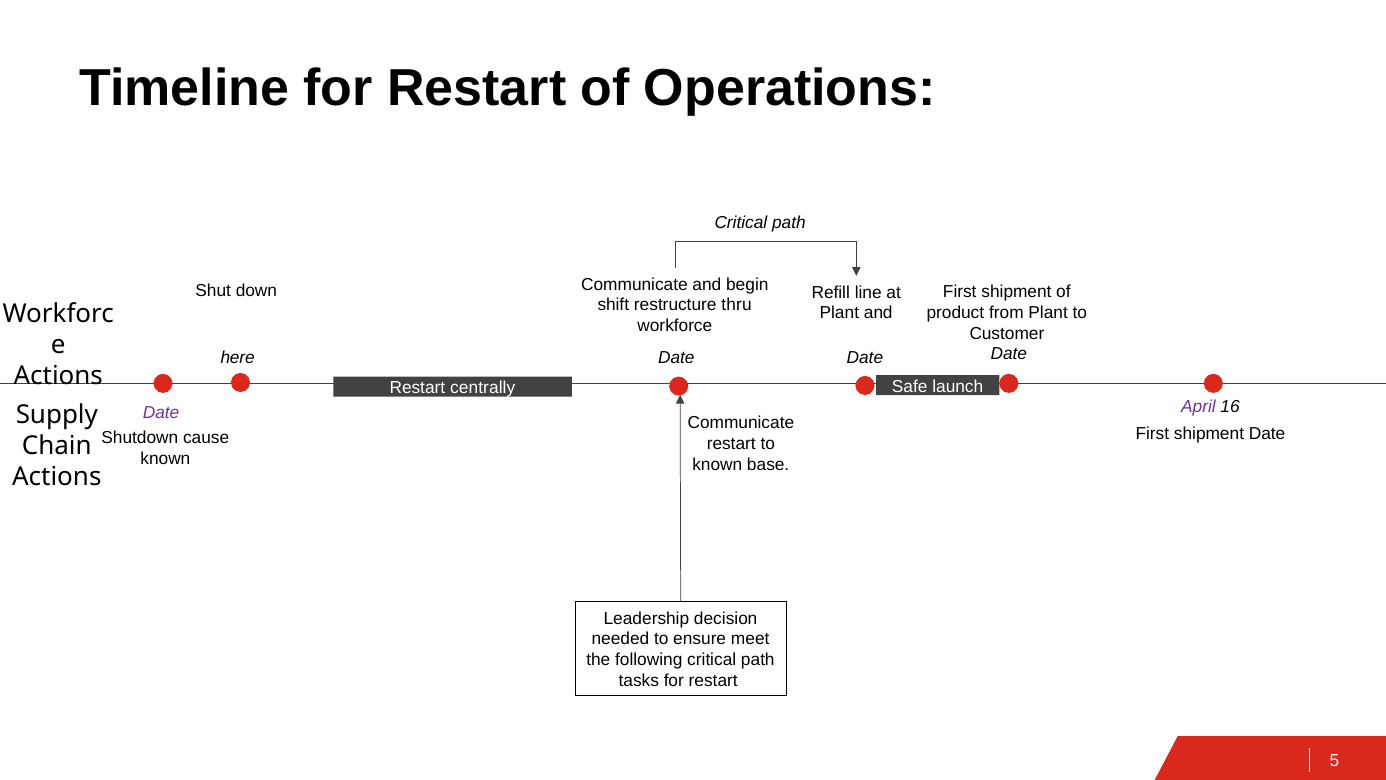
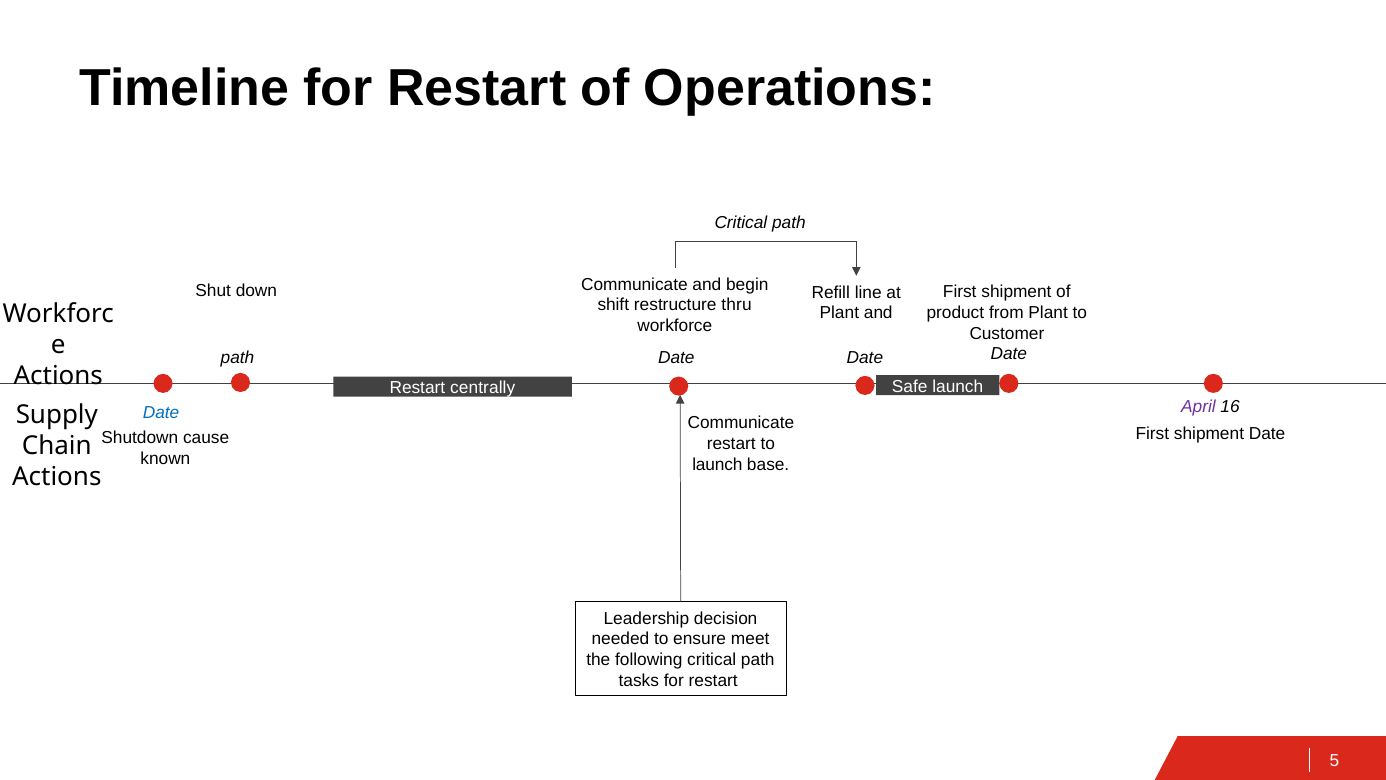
here: here -> path (237, 358)
Date colour: purple -> blue (161, 413)
known: known -> launch (717, 464)
